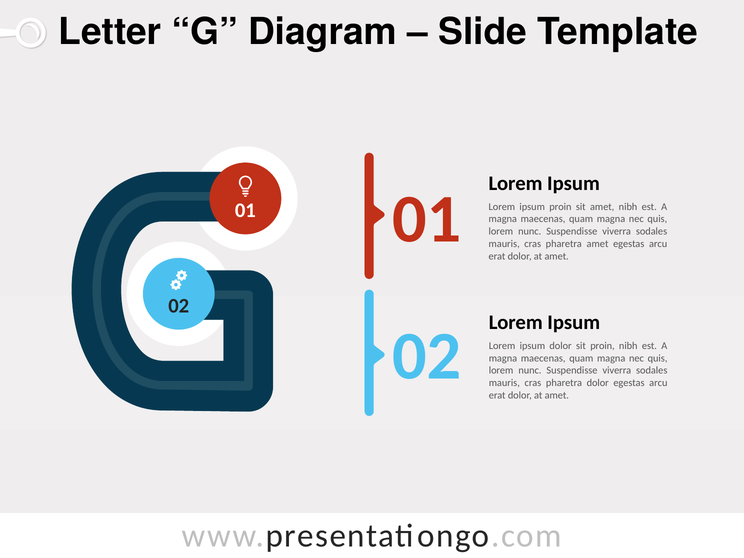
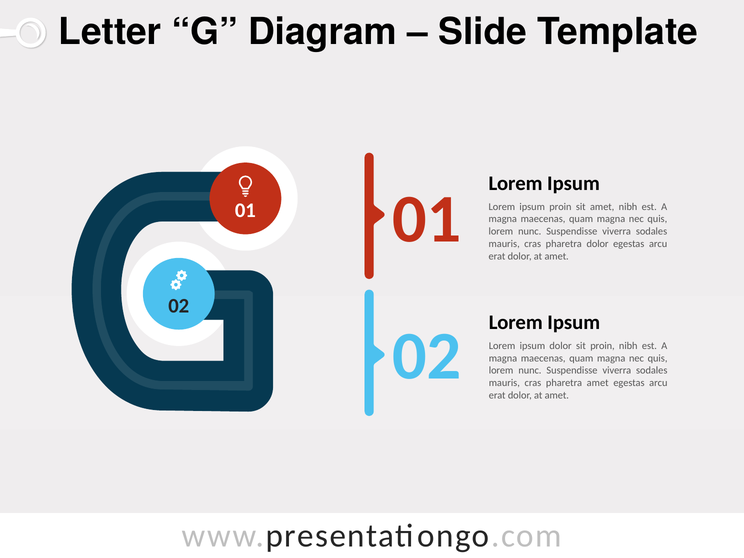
pharetra amet: amet -> dolor (598, 244)
pharetra dolor: dolor -> amet (598, 383)
